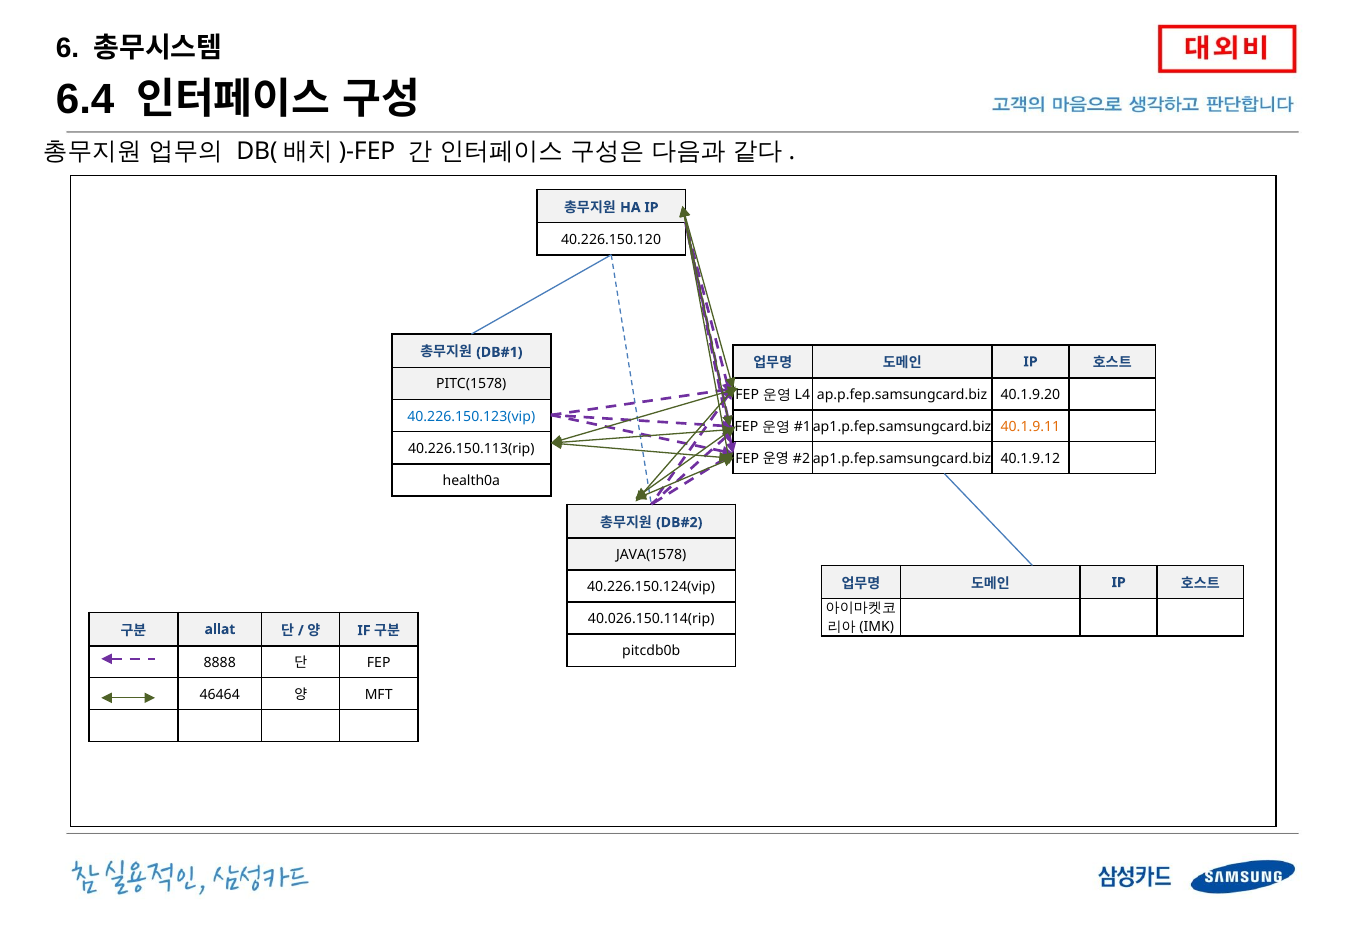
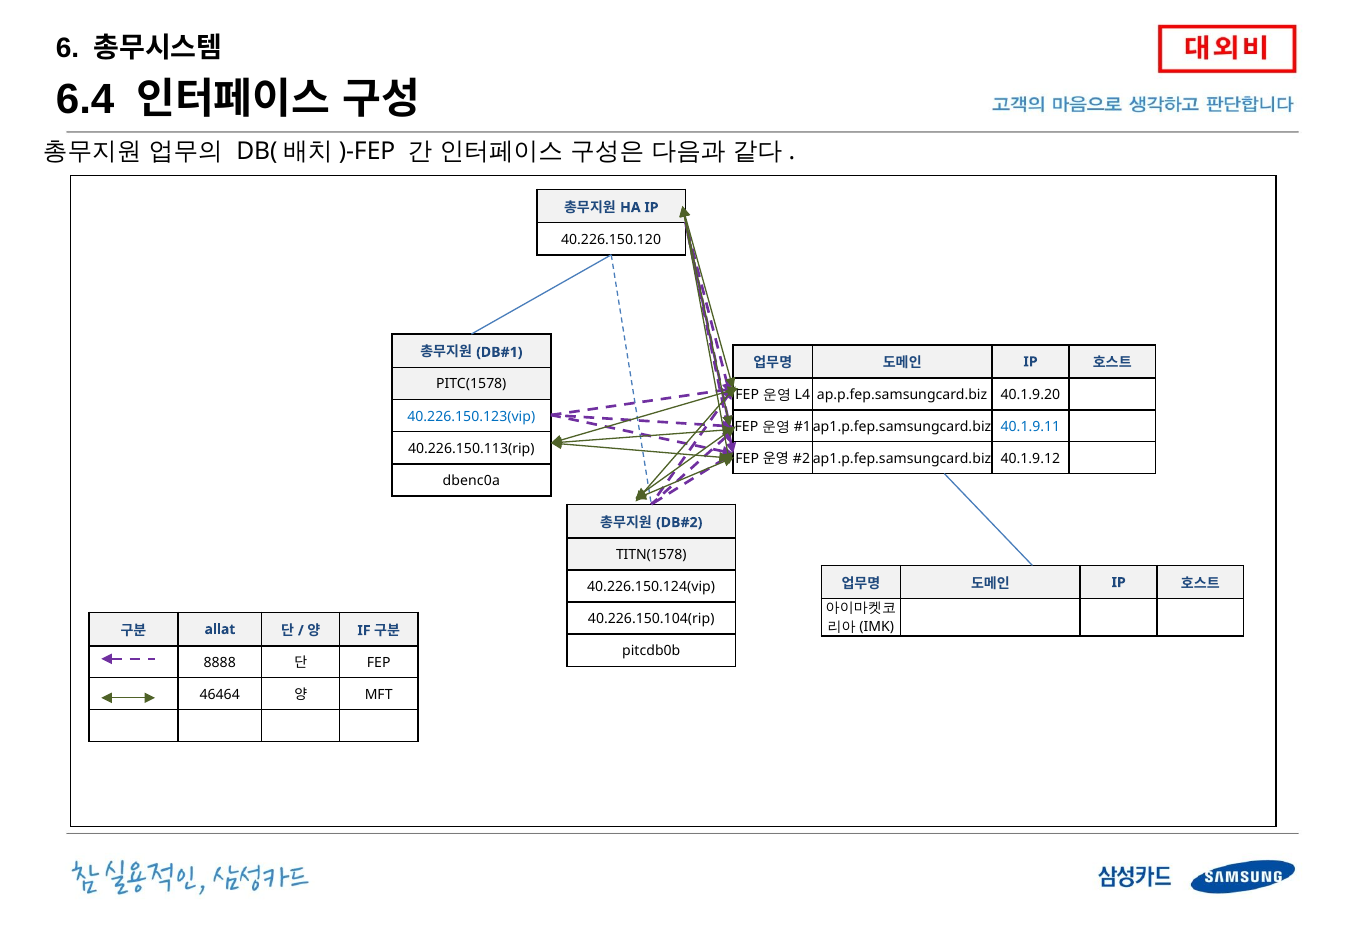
40.1.9.11 colour: orange -> blue (1030, 427)
health0a: health0a -> dbenc0a (471, 481)
JAVA(1578: JAVA(1578 -> TITN(1578 (651, 555)
40.026.150.114(rip: 40.026.150.114(rip -> 40.226.150.104(rip (651, 619)
